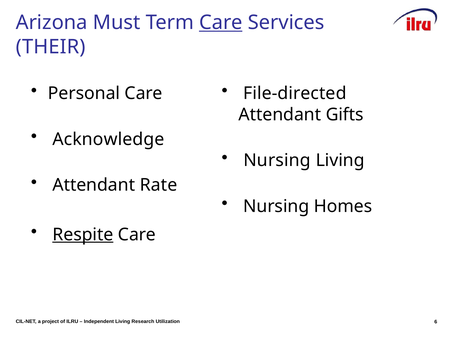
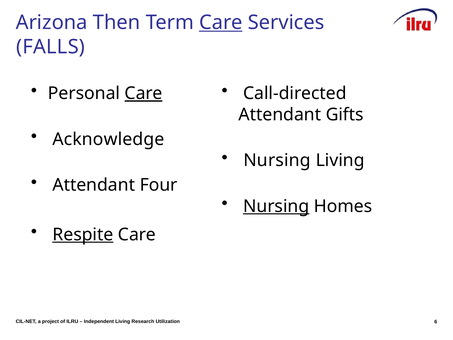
Must: Must -> Then (117, 23)
THEIR: THEIR -> FALLS (51, 47)
Care underline: none -> present (144, 93)
File-directed: File-directed -> Call-directed (295, 93)
Rate: Rate -> Four (159, 185)
Nursing underline: none -> present (276, 206)
